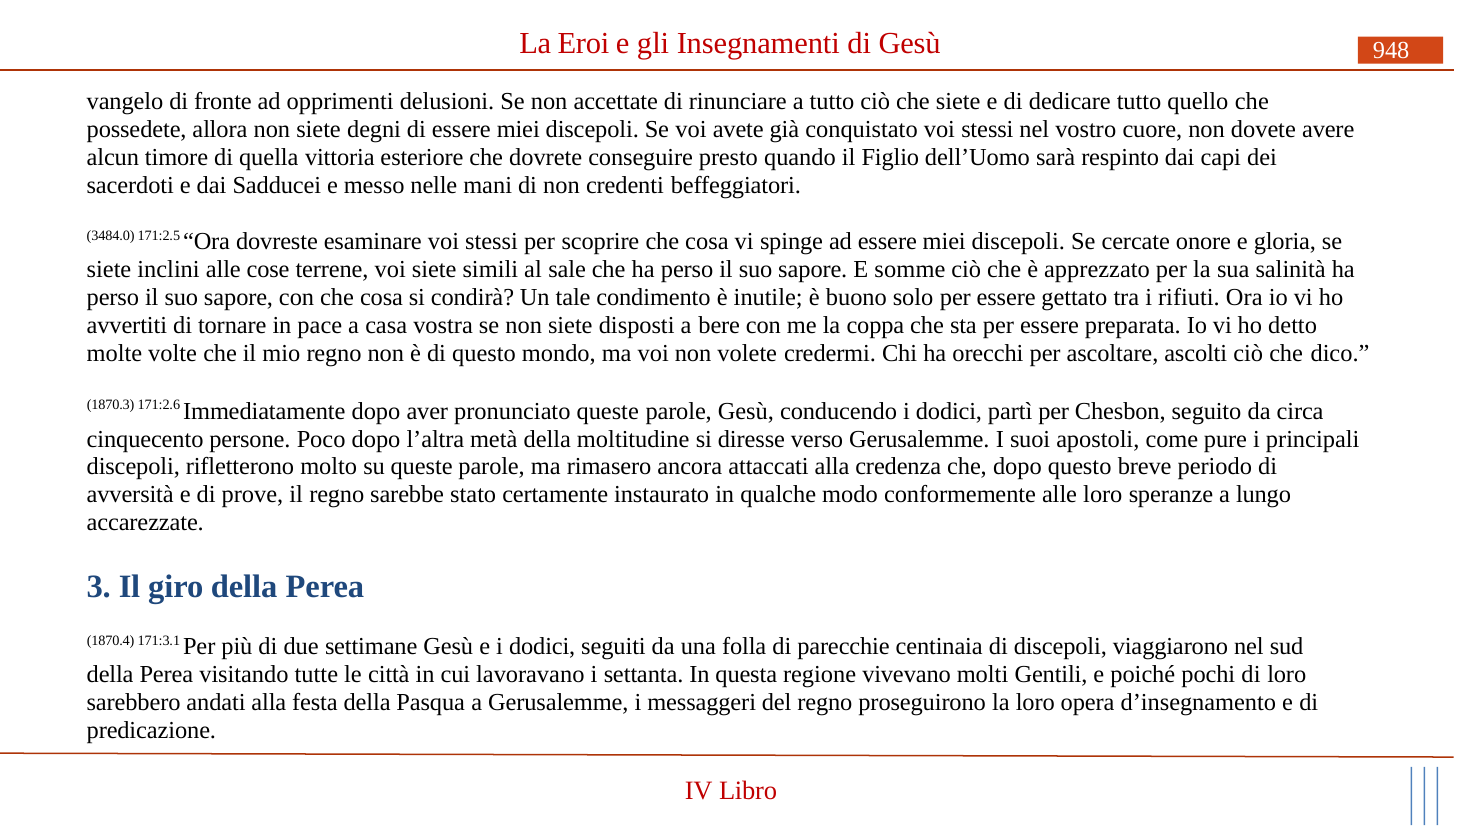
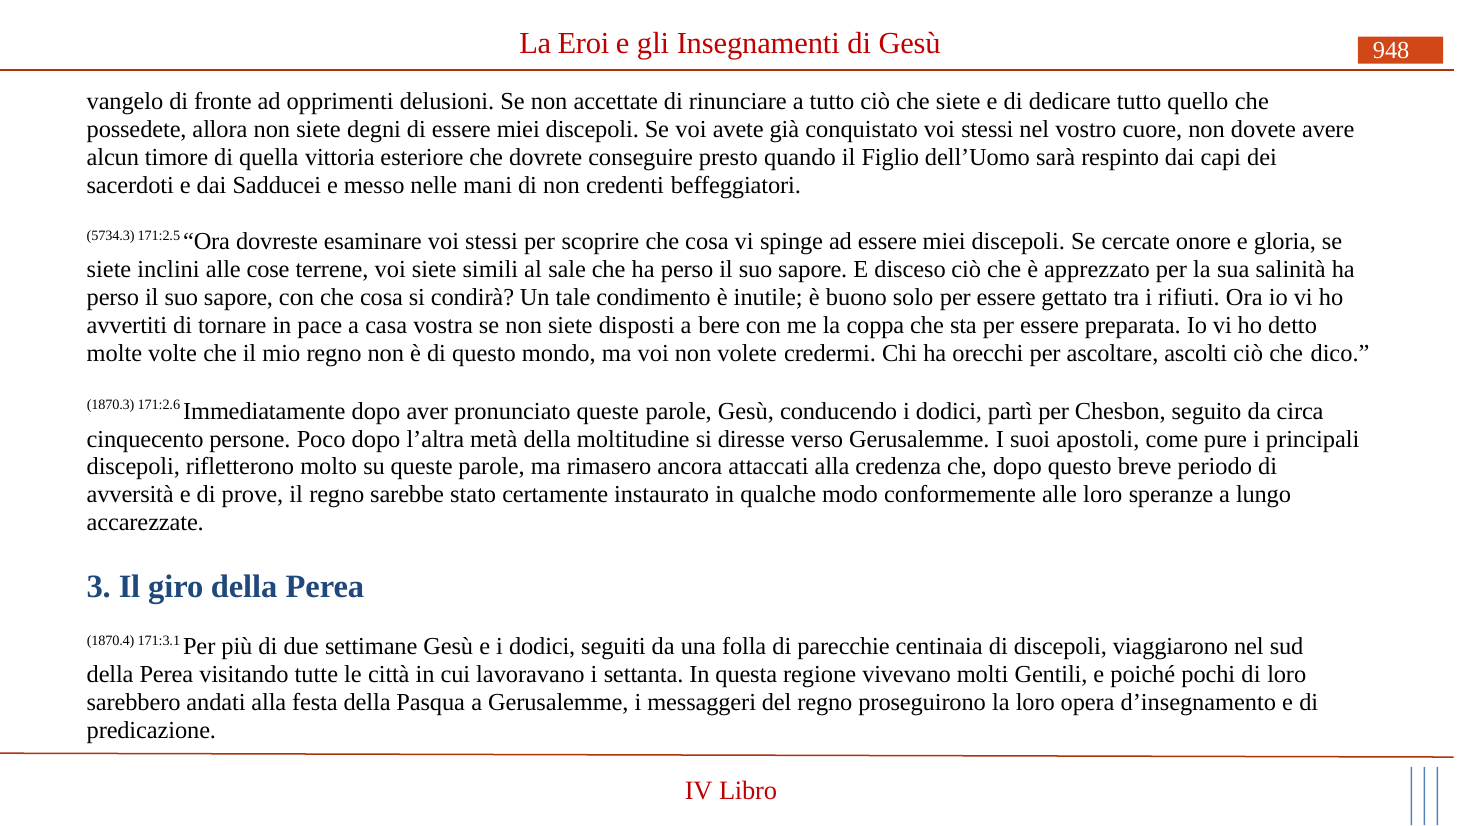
3484.0: 3484.0 -> 5734.3 (111, 236)
somme: somme -> disceso (910, 270)
